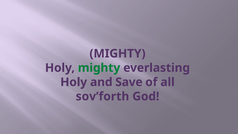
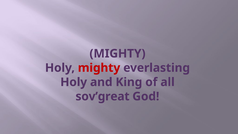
mighty colour: green -> red (99, 68)
Save: Save -> King (129, 82)
sov’forth: sov’forth -> sov’great (103, 96)
